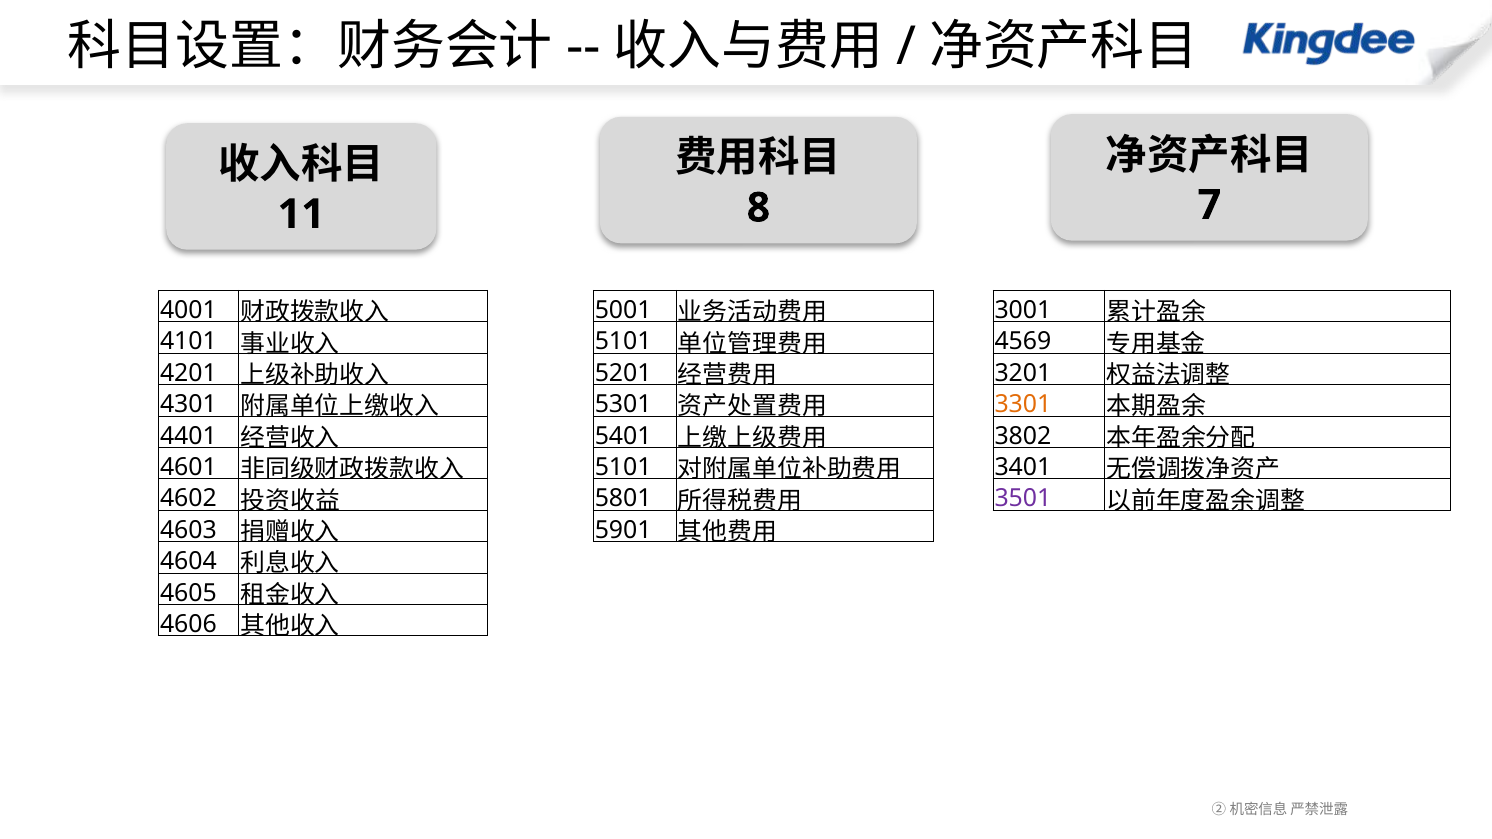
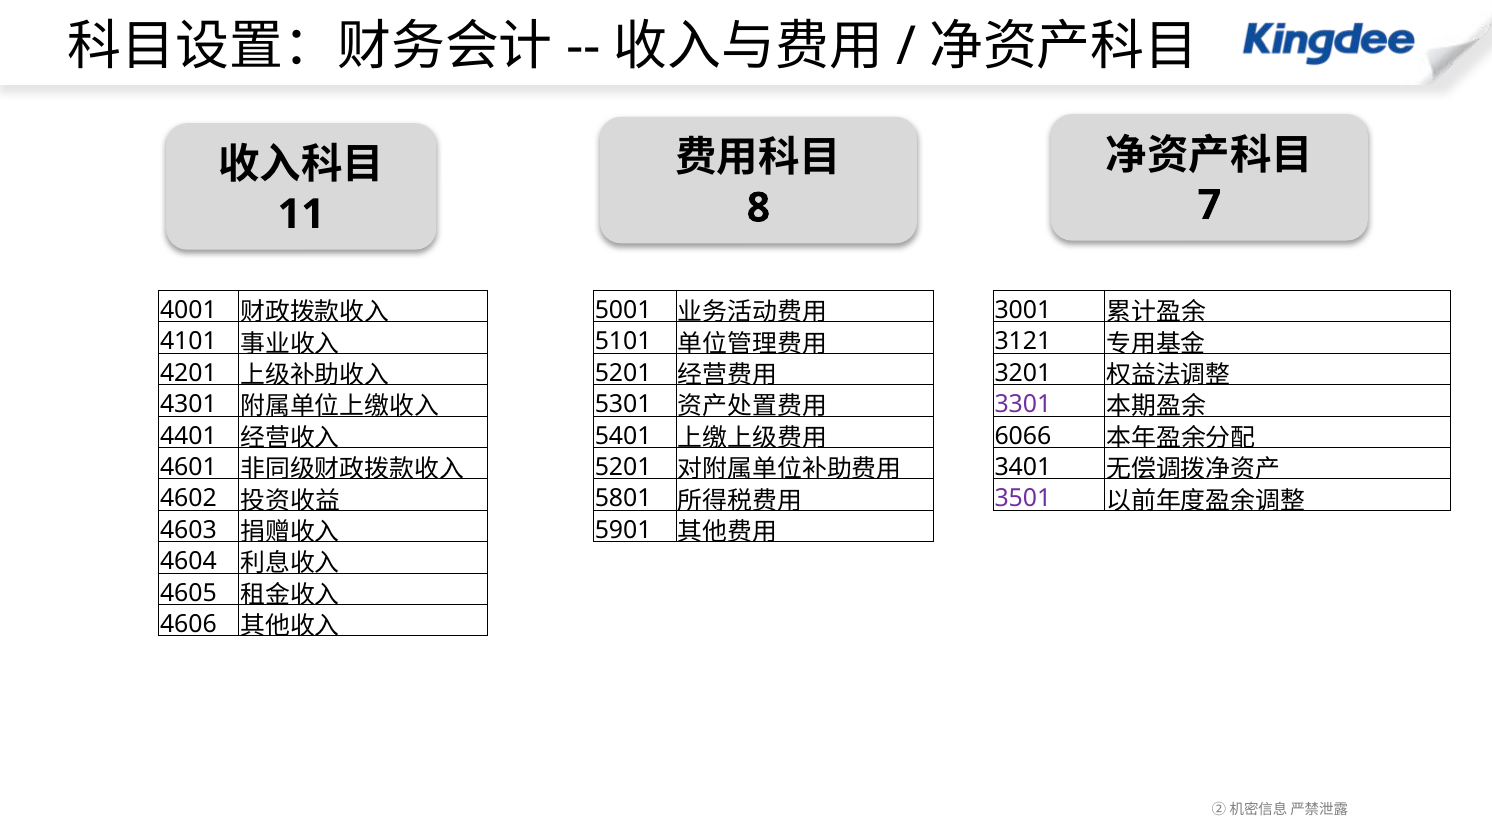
4569: 4569 -> 3121 (1023, 342)
3301 colour: orange -> purple (1023, 405)
3802: 3802 -> 6066 (1023, 436)
5101: 5101 -> 5201 (623, 467)
